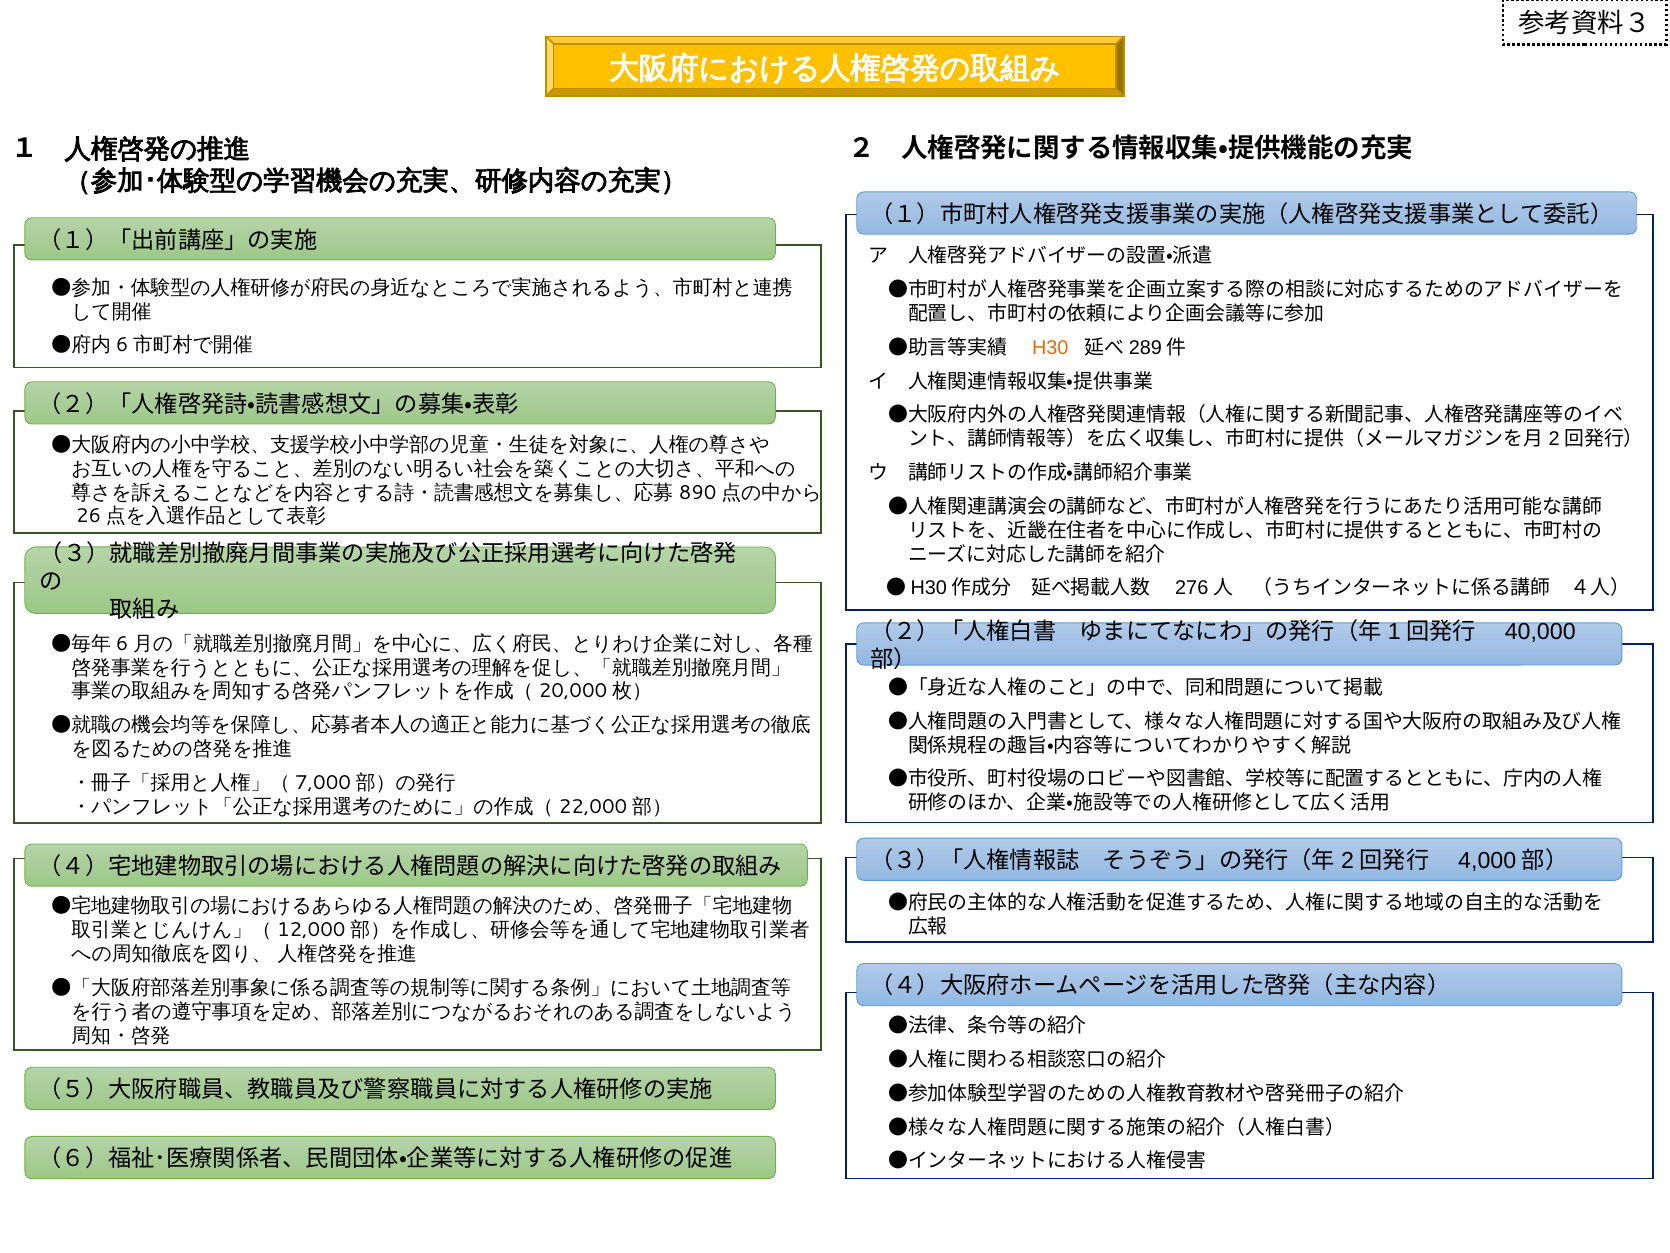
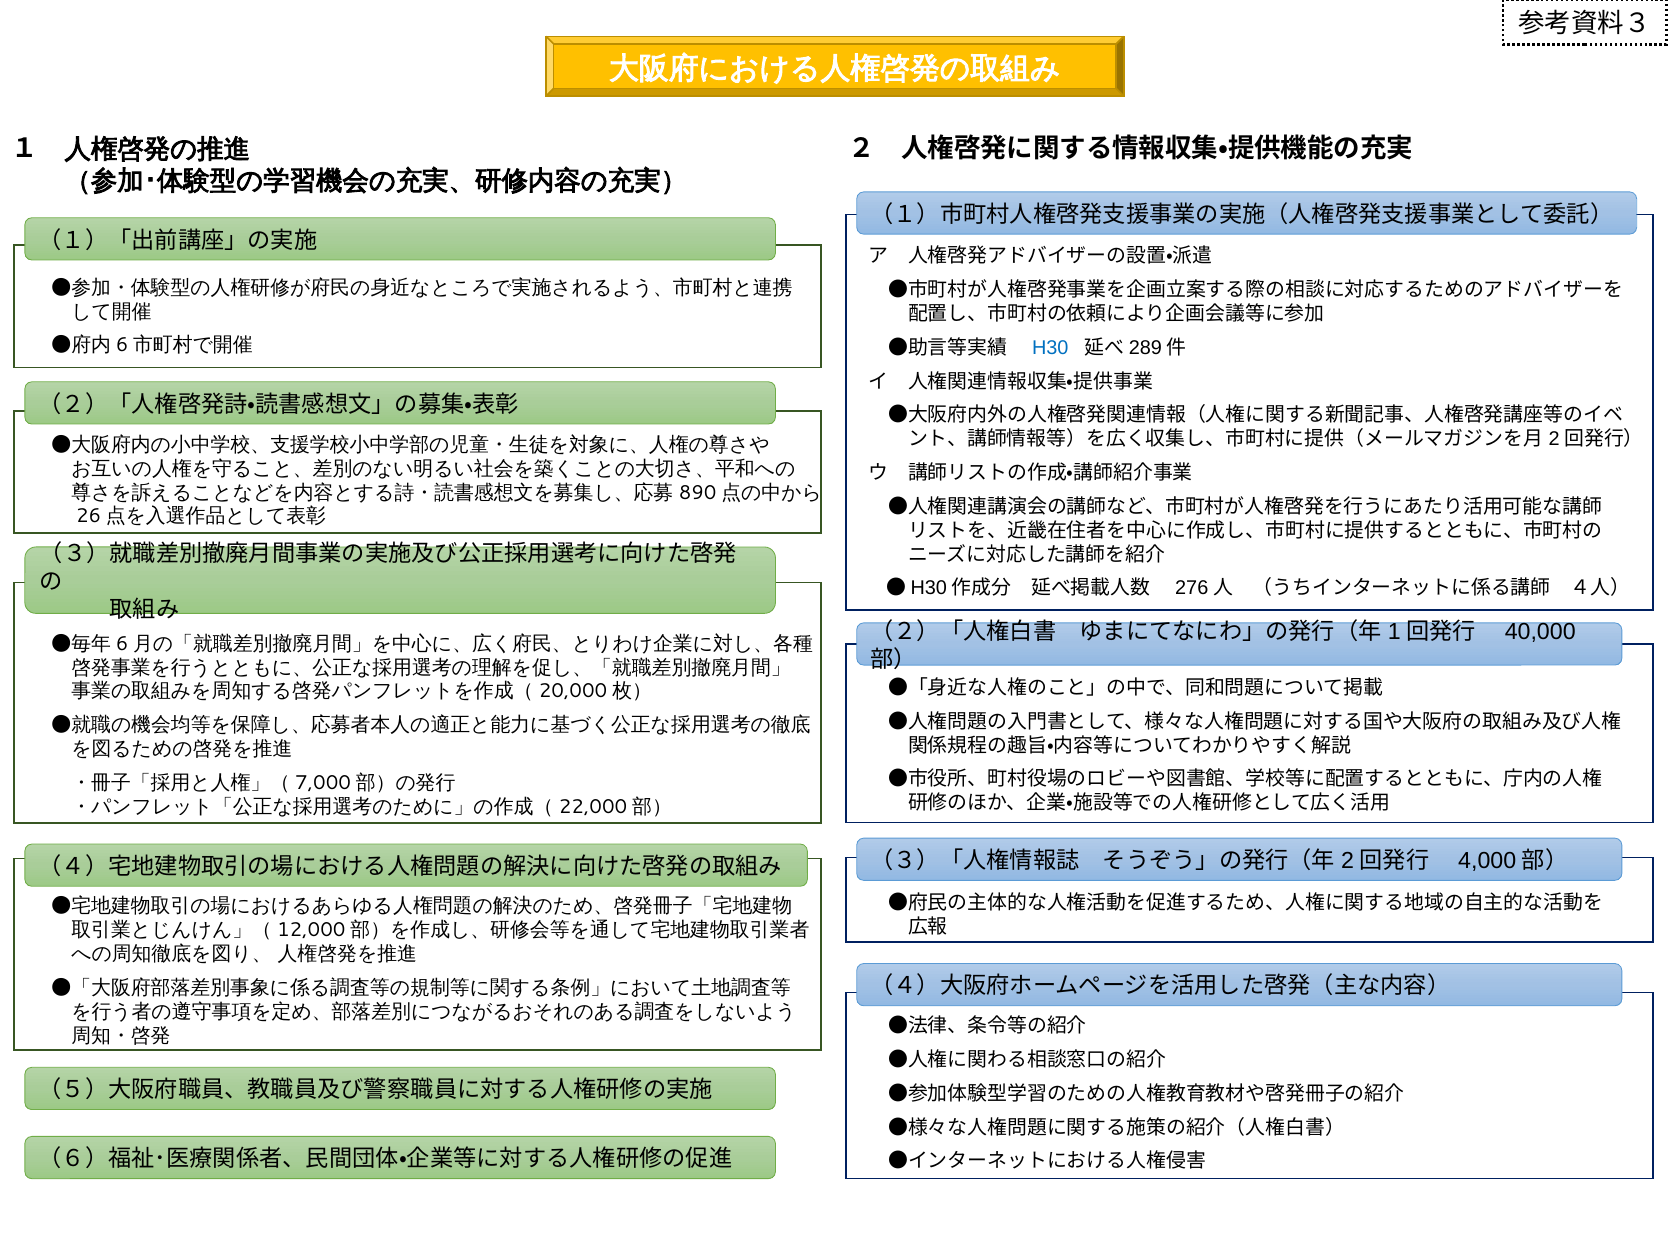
H30 colour: orange -> blue (1050, 347)
